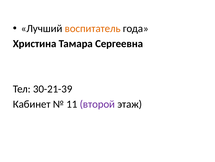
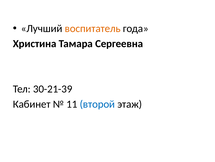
второй colour: purple -> blue (97, 104)
